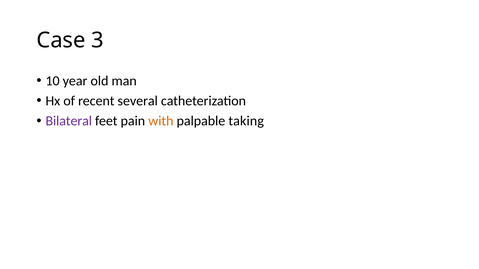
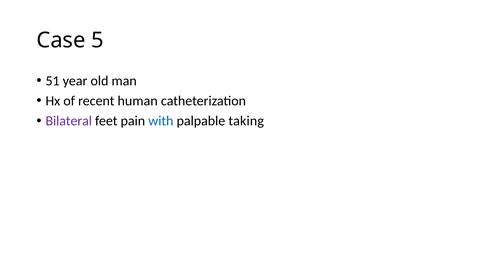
3: 3 -> 5 (98, 40)
10: 10 -> 51 (53, 81)
several: several -> human (138, 101)
with colour: orange -> blue (161, 121)
